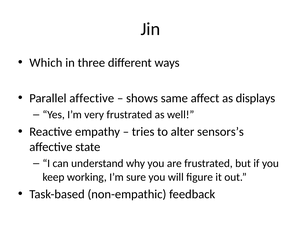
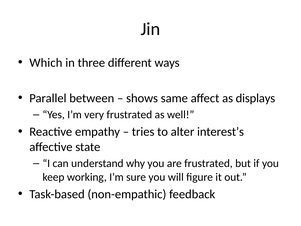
Parallel affective: affective -> between (92, 98)
sensors’s: sensors’s -> interest’s (221, 132)
